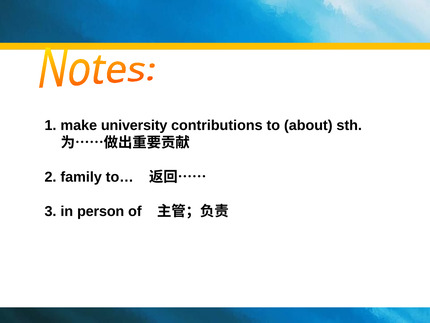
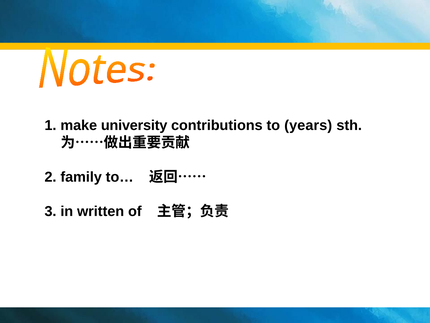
about: about -> years (308, 125)
person: person -> written (101, 211)
